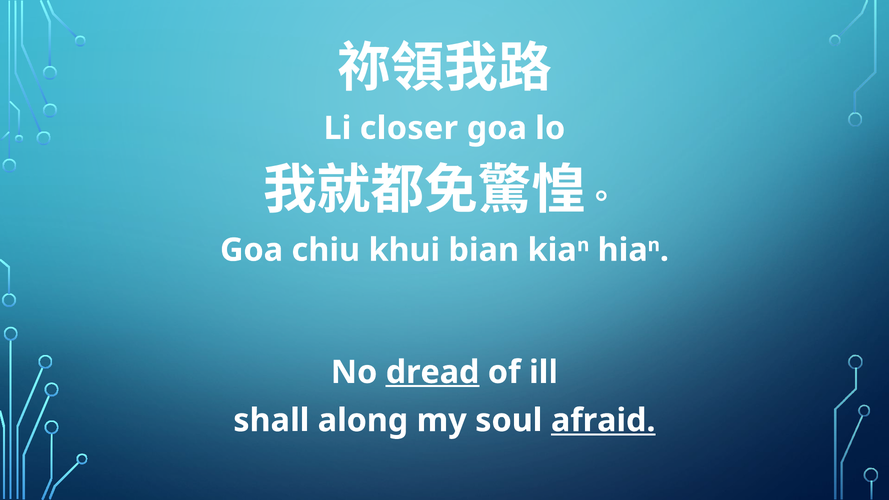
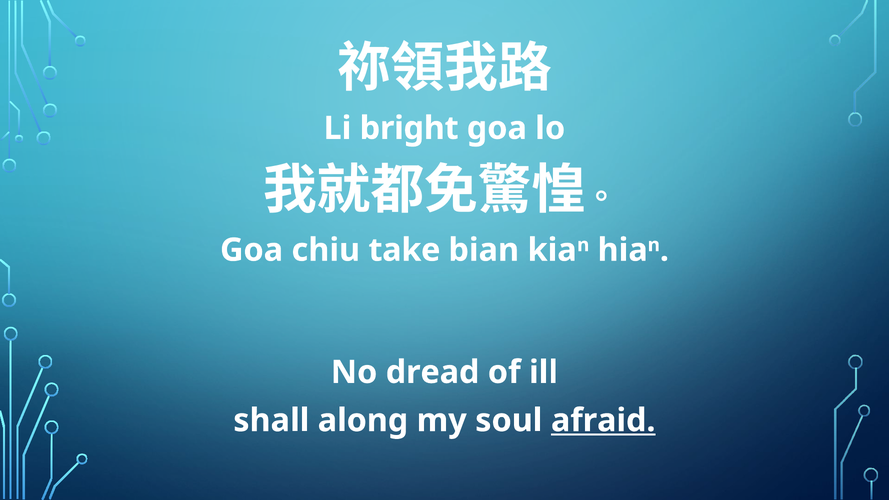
closer: closer -> bright (409, 128)
khui: khui -> take (404, 250)
dread underline: present -> none (433, 372)
